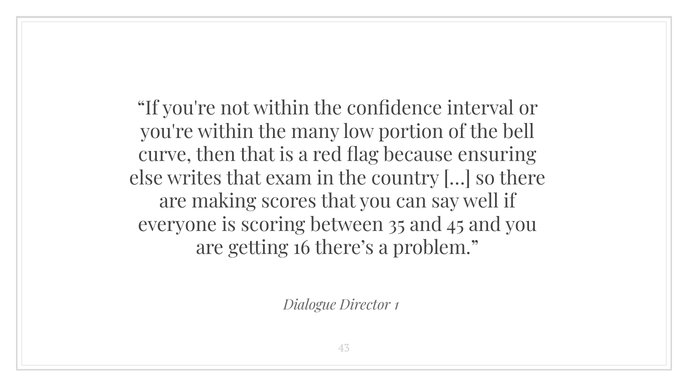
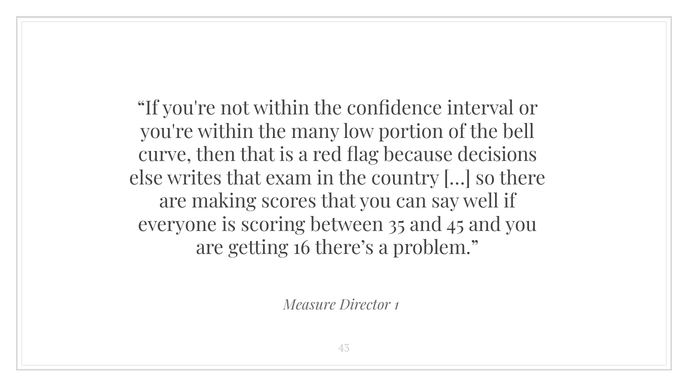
ensuring: ensuring -> decisions (497, 155)
Dialogue: Dialogue -> Measure (310, 305)
